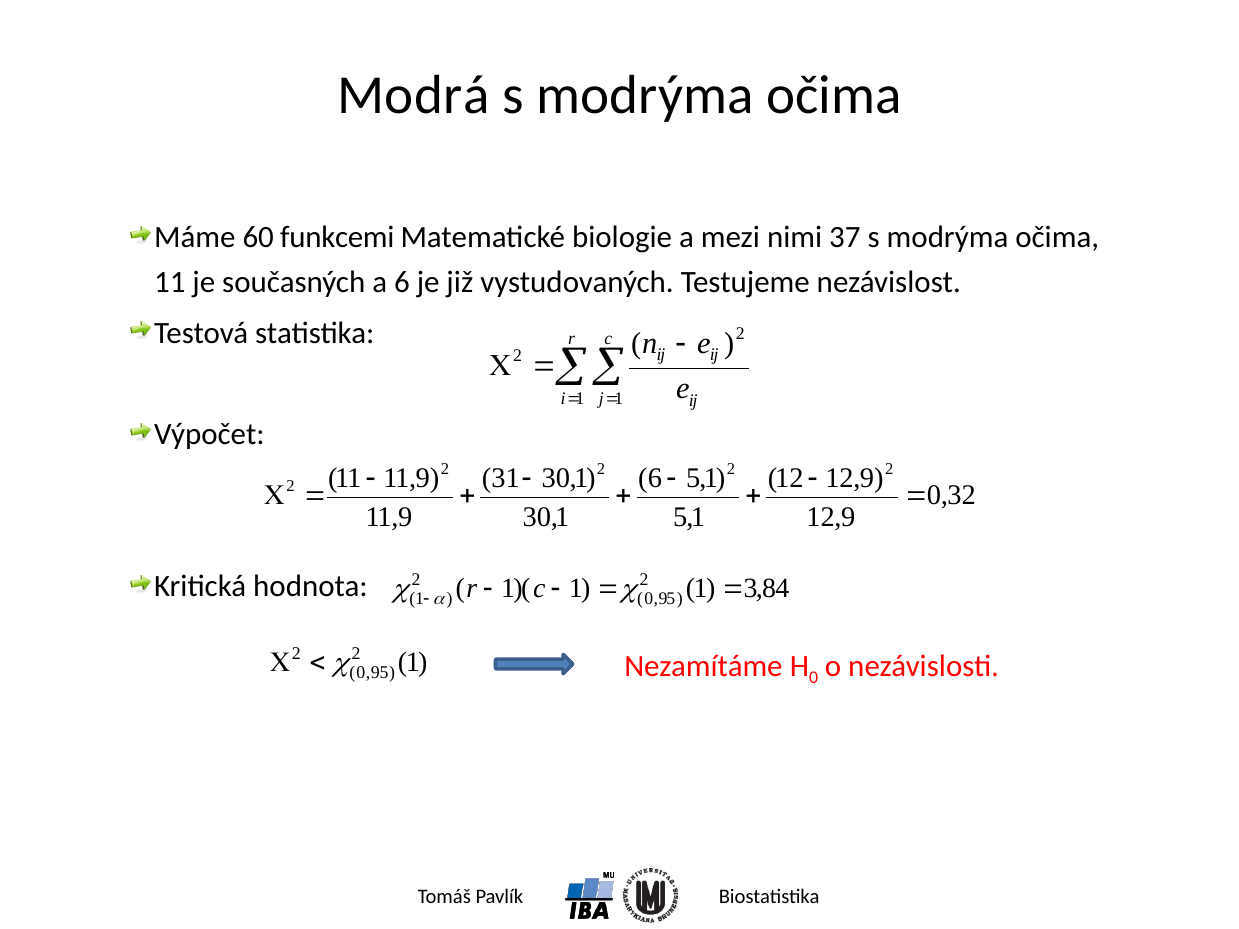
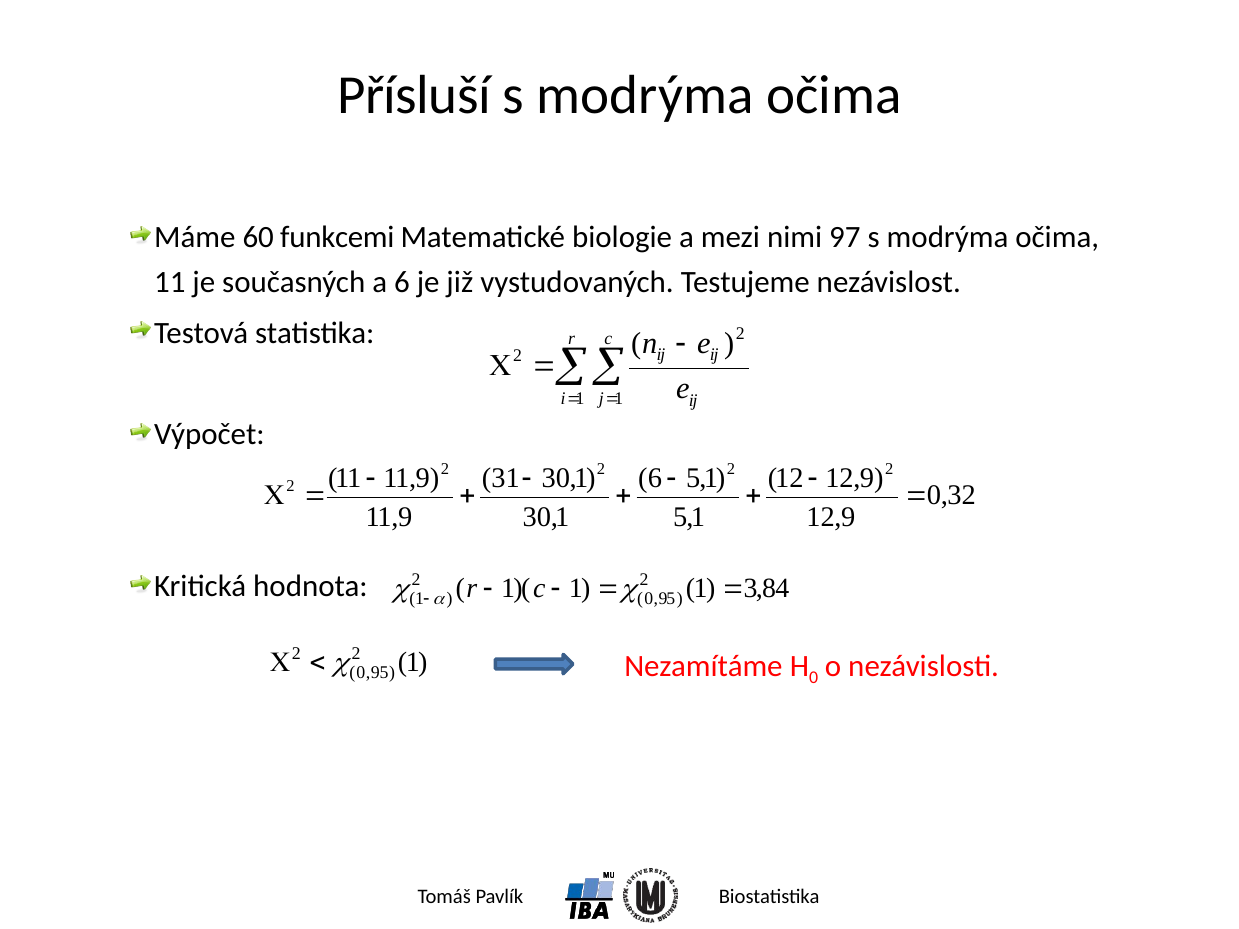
Modrá: Modrá -> Přísluší (414, 95)
37: 37 -> 97 (845, 238)
